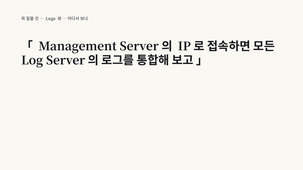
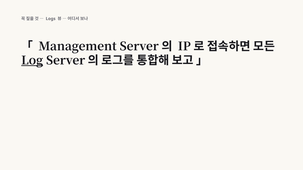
Log underline: none -> present (32, 61)
